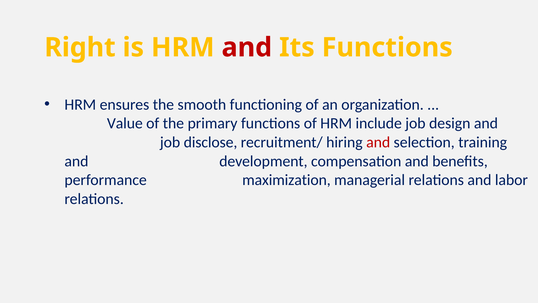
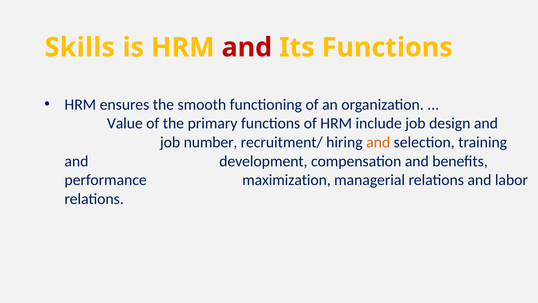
Right: Right -> Skills (80, 47)
disclose: disclose -> number (211, 142)
and colour: red -> orange (378, 142)
